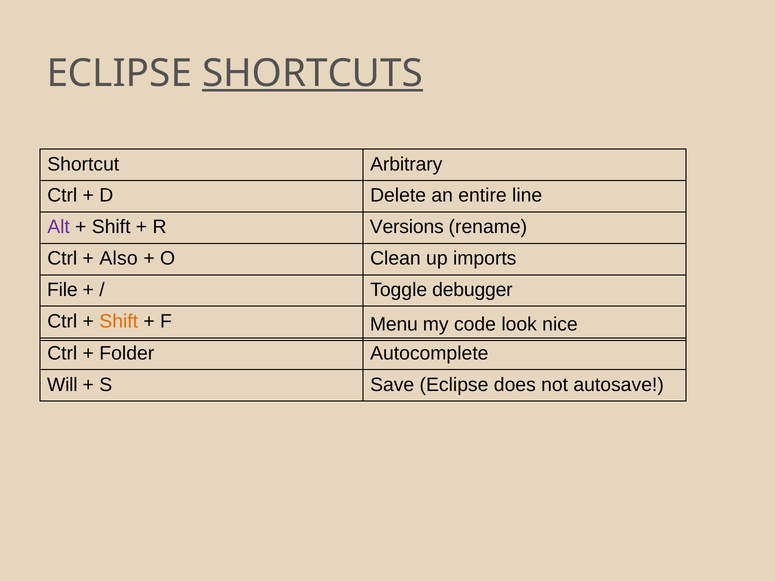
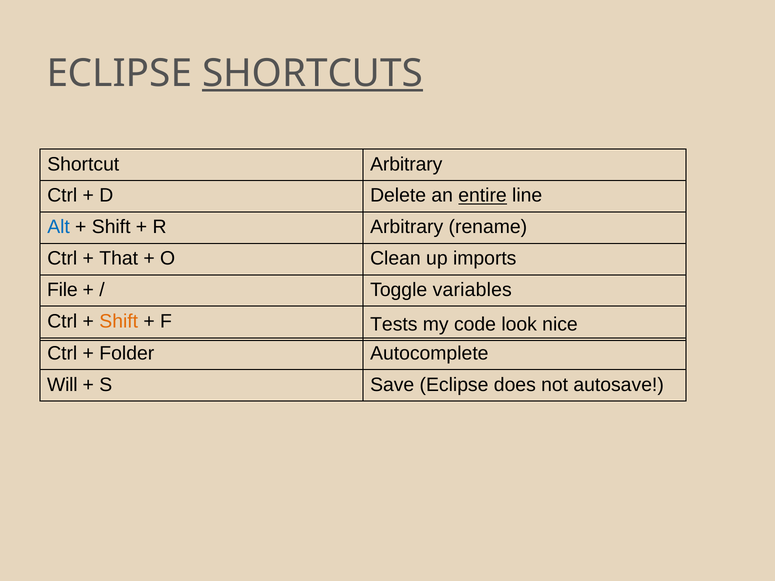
entire underline: none -> present (483, 196)
Alt colour: purple -> blue (59, 227)
R Versions: Versions -> Arbitrary (407, 227)
Also: Also -> That (119, 259)
debugger: debugger -> variables (472, 290)
Menu: Menu -> Tests (394, 324)
